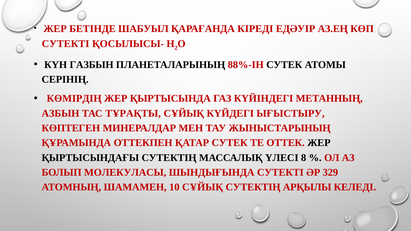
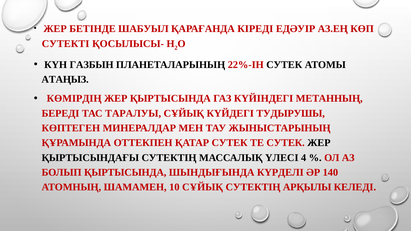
88%-ІН: 88%-ІН -> 22%-ІН (246, 65)
СЕРІНІҢ: СЕРІНІҢ -> АТАҢЫЗ (65, 80)
АЗБЫН: АЗБЫН -> БЕРЕДІ (60, 113)
ТҰРАҚТЫ: ТҰРАҚТЫ -> ТАРАЛУЫ (133, 113)
ЫҒЫСТЫРУ: ЫҒЫСТЫРУ -> ТУДЫРУШЫ (291, 113)
ТЕ ОТТЕК: ОТТЕК -> СУТЕК (286, 143)
8: 8 -> 4 (304, 158)
БОЛЫП МОЛЕКУЛАСЫ: МОЛЕКУЛАСЫ -> ҚЫРТЫСЫНДА (125, 173)
ШЫНДЫҒЫНДА СУТЕКТІ: СУТЕКТІ -> КҮРДЕЛІ (280, 173)
329: 329 -> 140 (330, 173)
